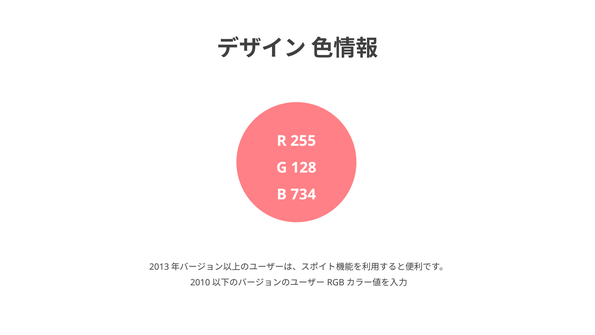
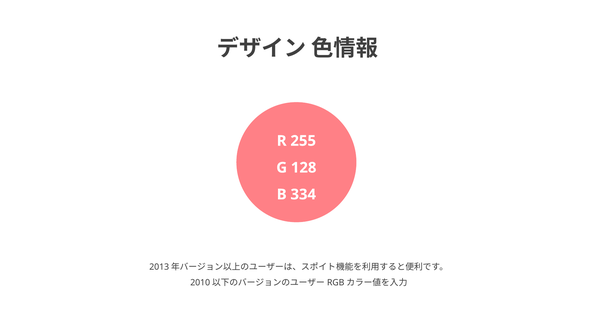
734: 734 -> 334 (303, 194)
